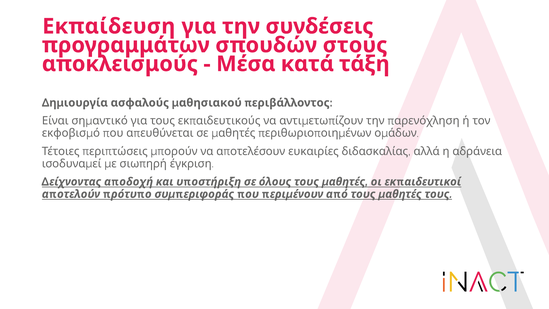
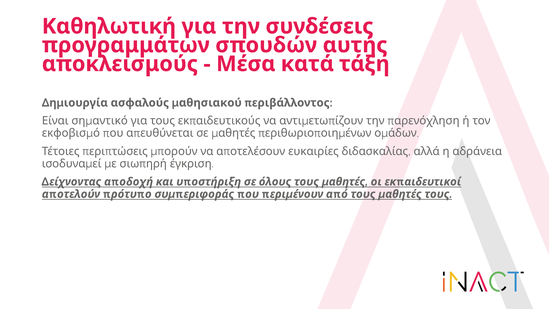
Εκπαίδευση: Εκπαίδευση -> Καθηλωτική (109, 26)
στους: στους -> αυτής (355, 45)
